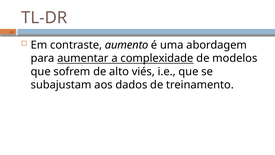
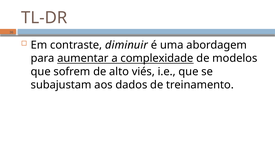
aumento: aumento -> diminuir (127, 45)
